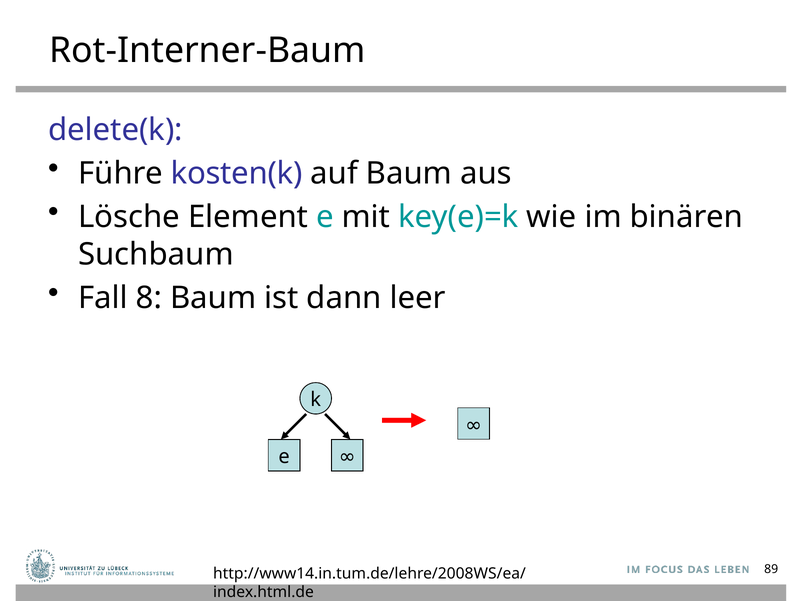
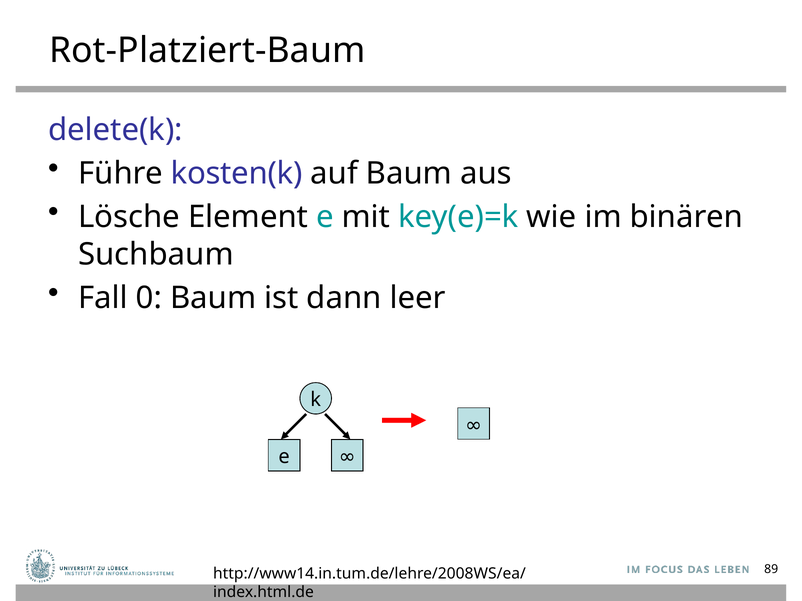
Rot-Interner-Baum: Rot-Interner-Baum -> Rot-Platziert-Baum (207, 51)
8: 8 -> 0 (149, 298)
